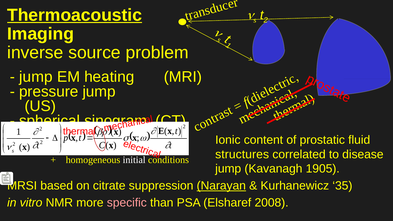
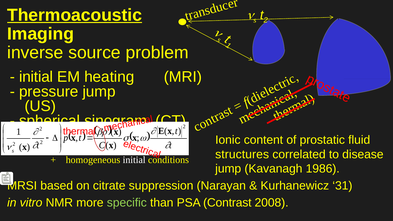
jump: jump -> initial (36, 77)
1905: 1905 -> 1986 (323, 169)
Narayan underline: present -> none (221, 186)
35: 35 -> 31 (342, 186)
specific colour: pink -> light green (127, 203)
Elsharef: Elsharef -> Contrast (227, 203)
